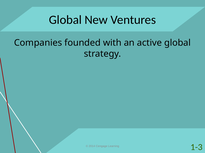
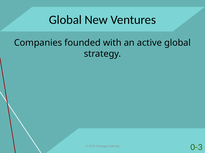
1-3: 1-3 -> 0-3 (196, 148)
